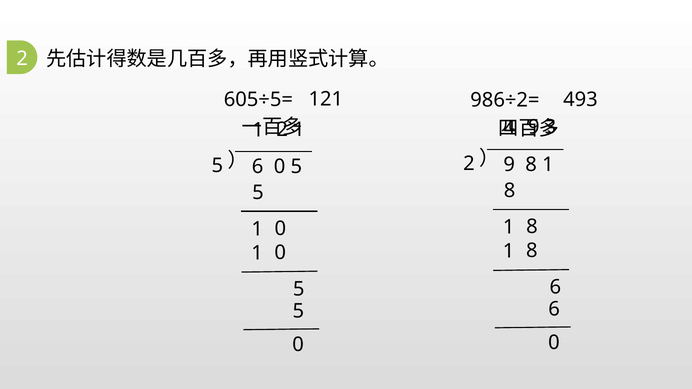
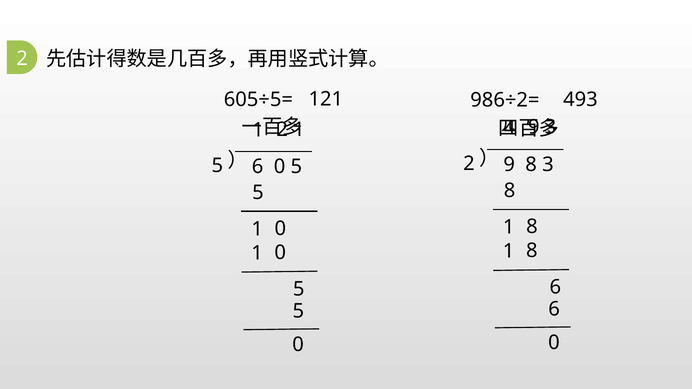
9 8 1: 1 -> 3 (548, 165)
